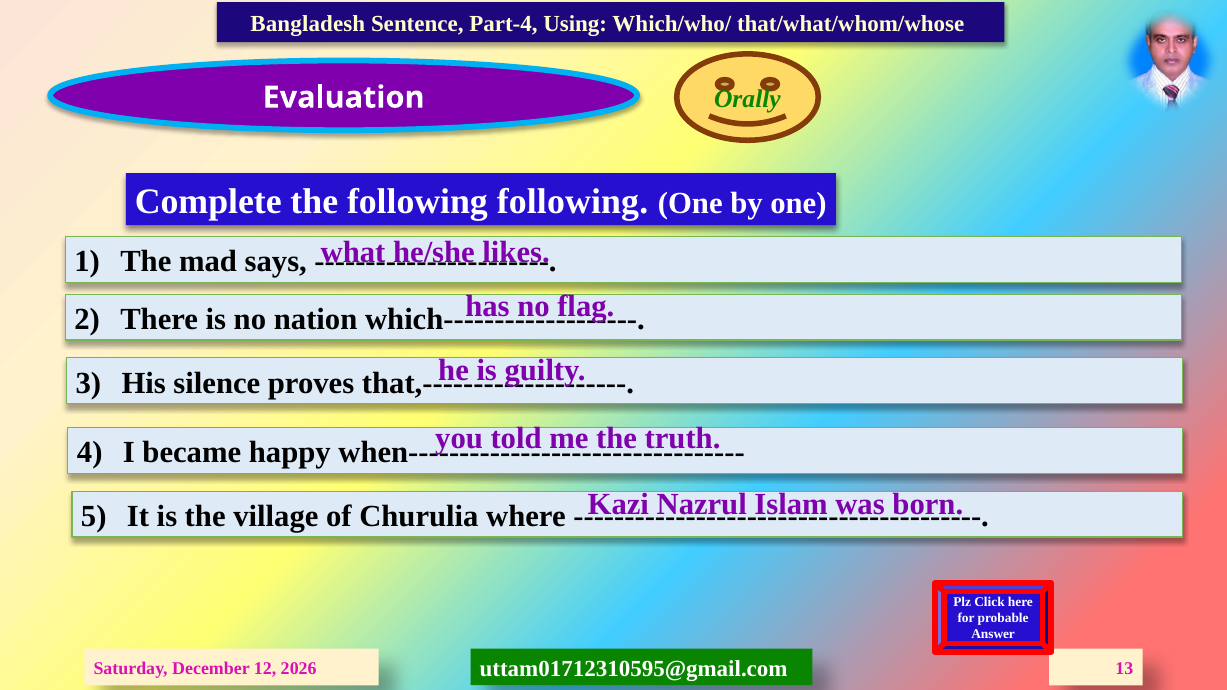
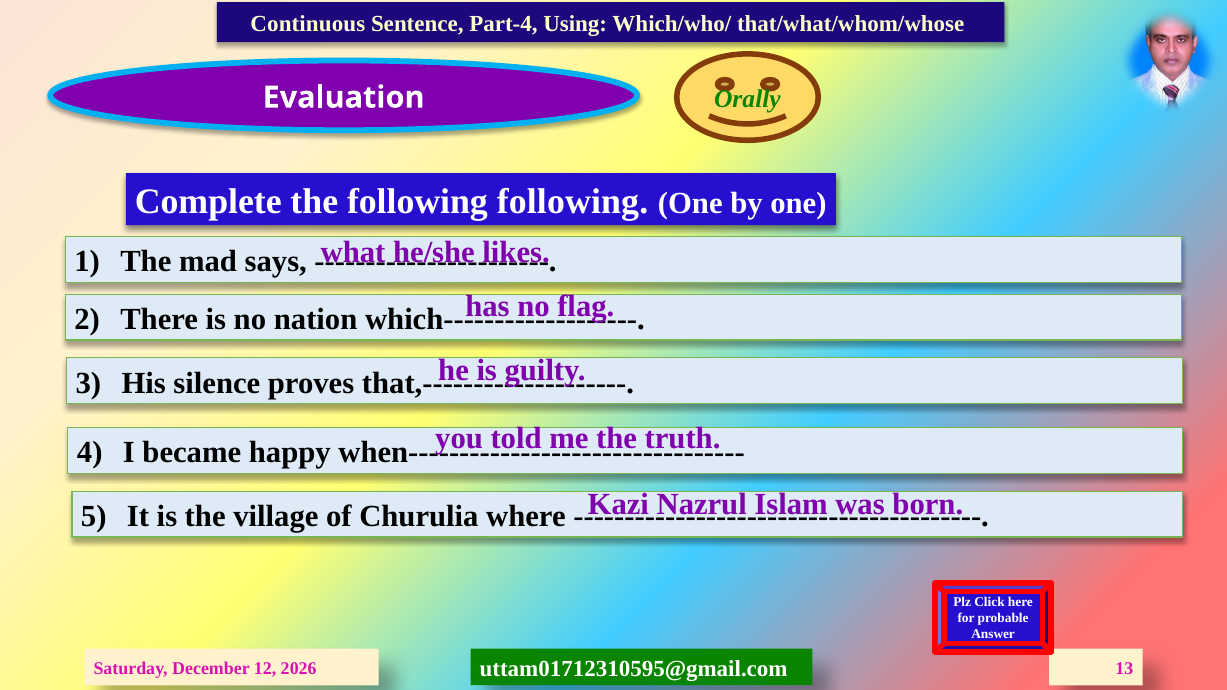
Bangladesh: Bangladesh -> Continuous (308, 24)
